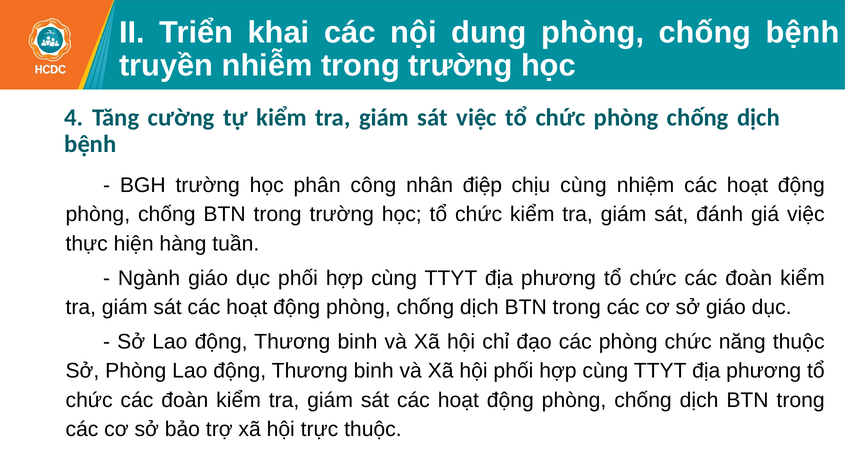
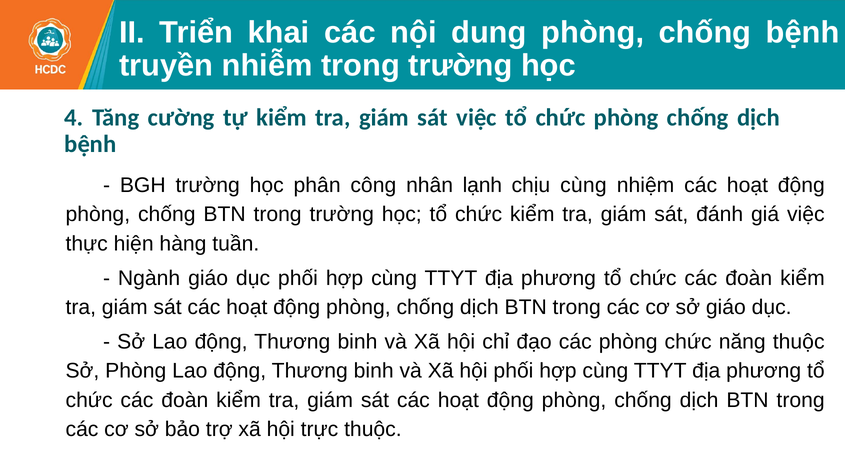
điệp: điệp -> lạnh (482, 185)
